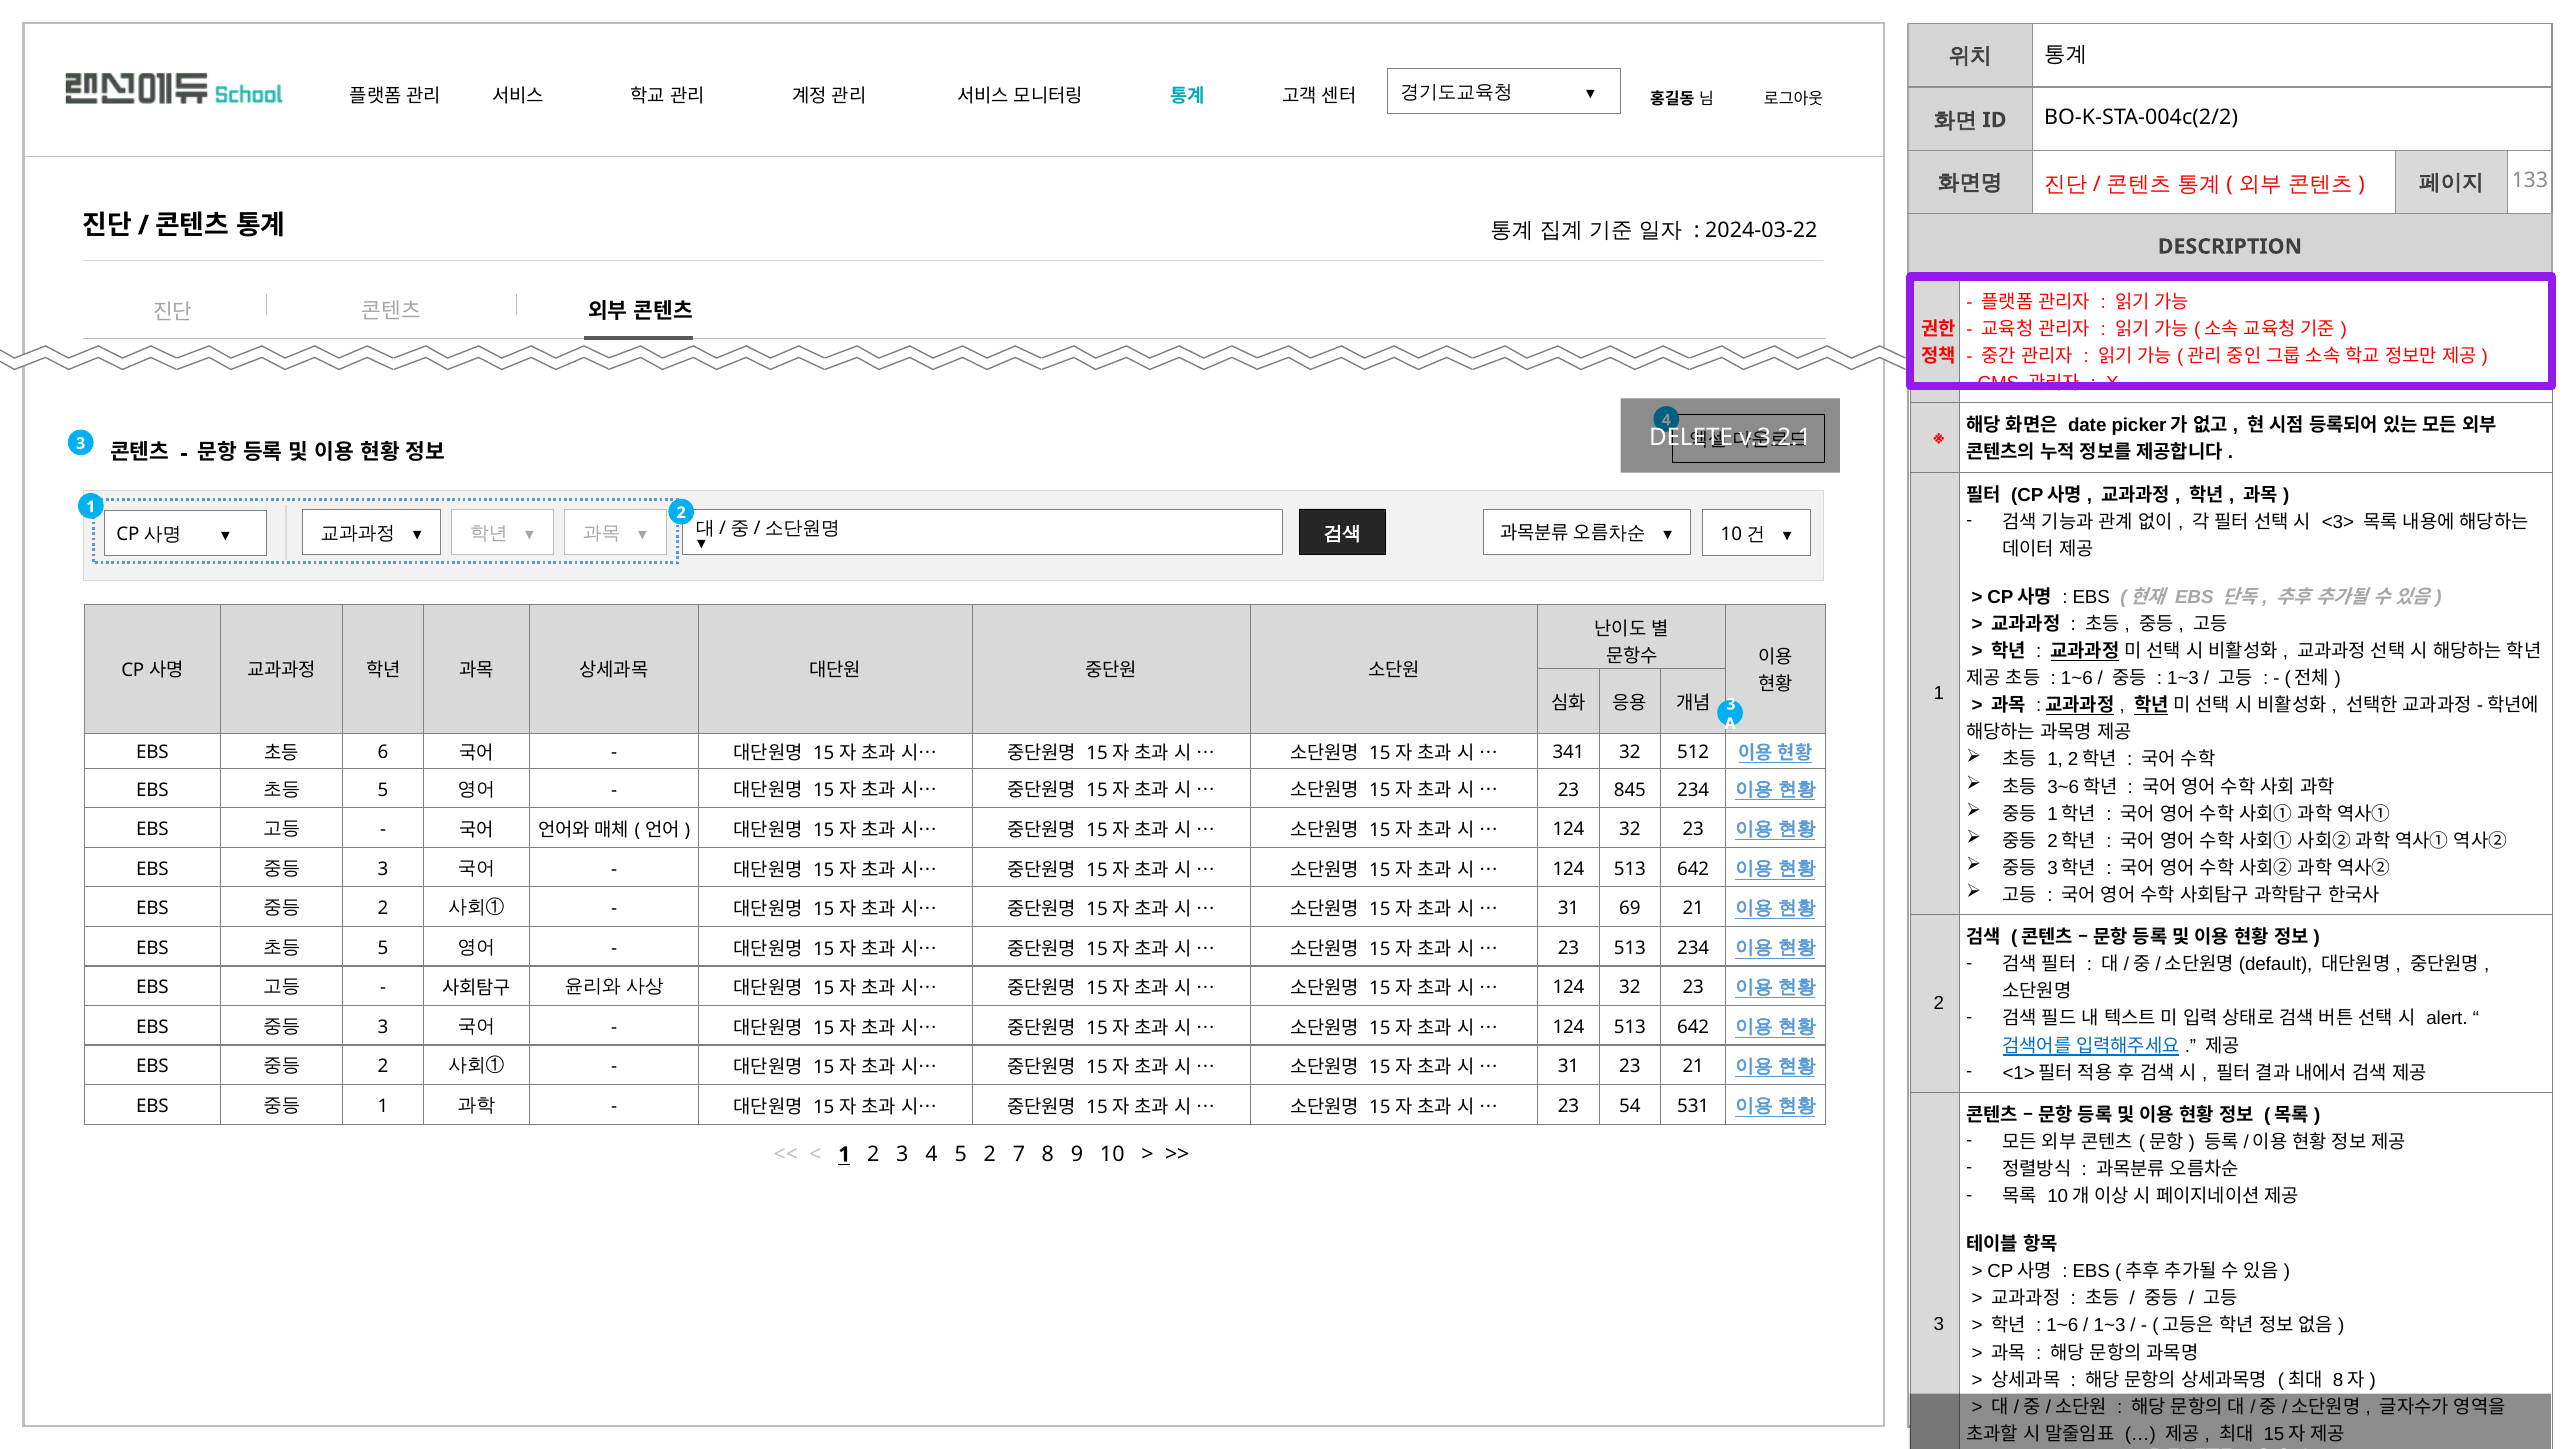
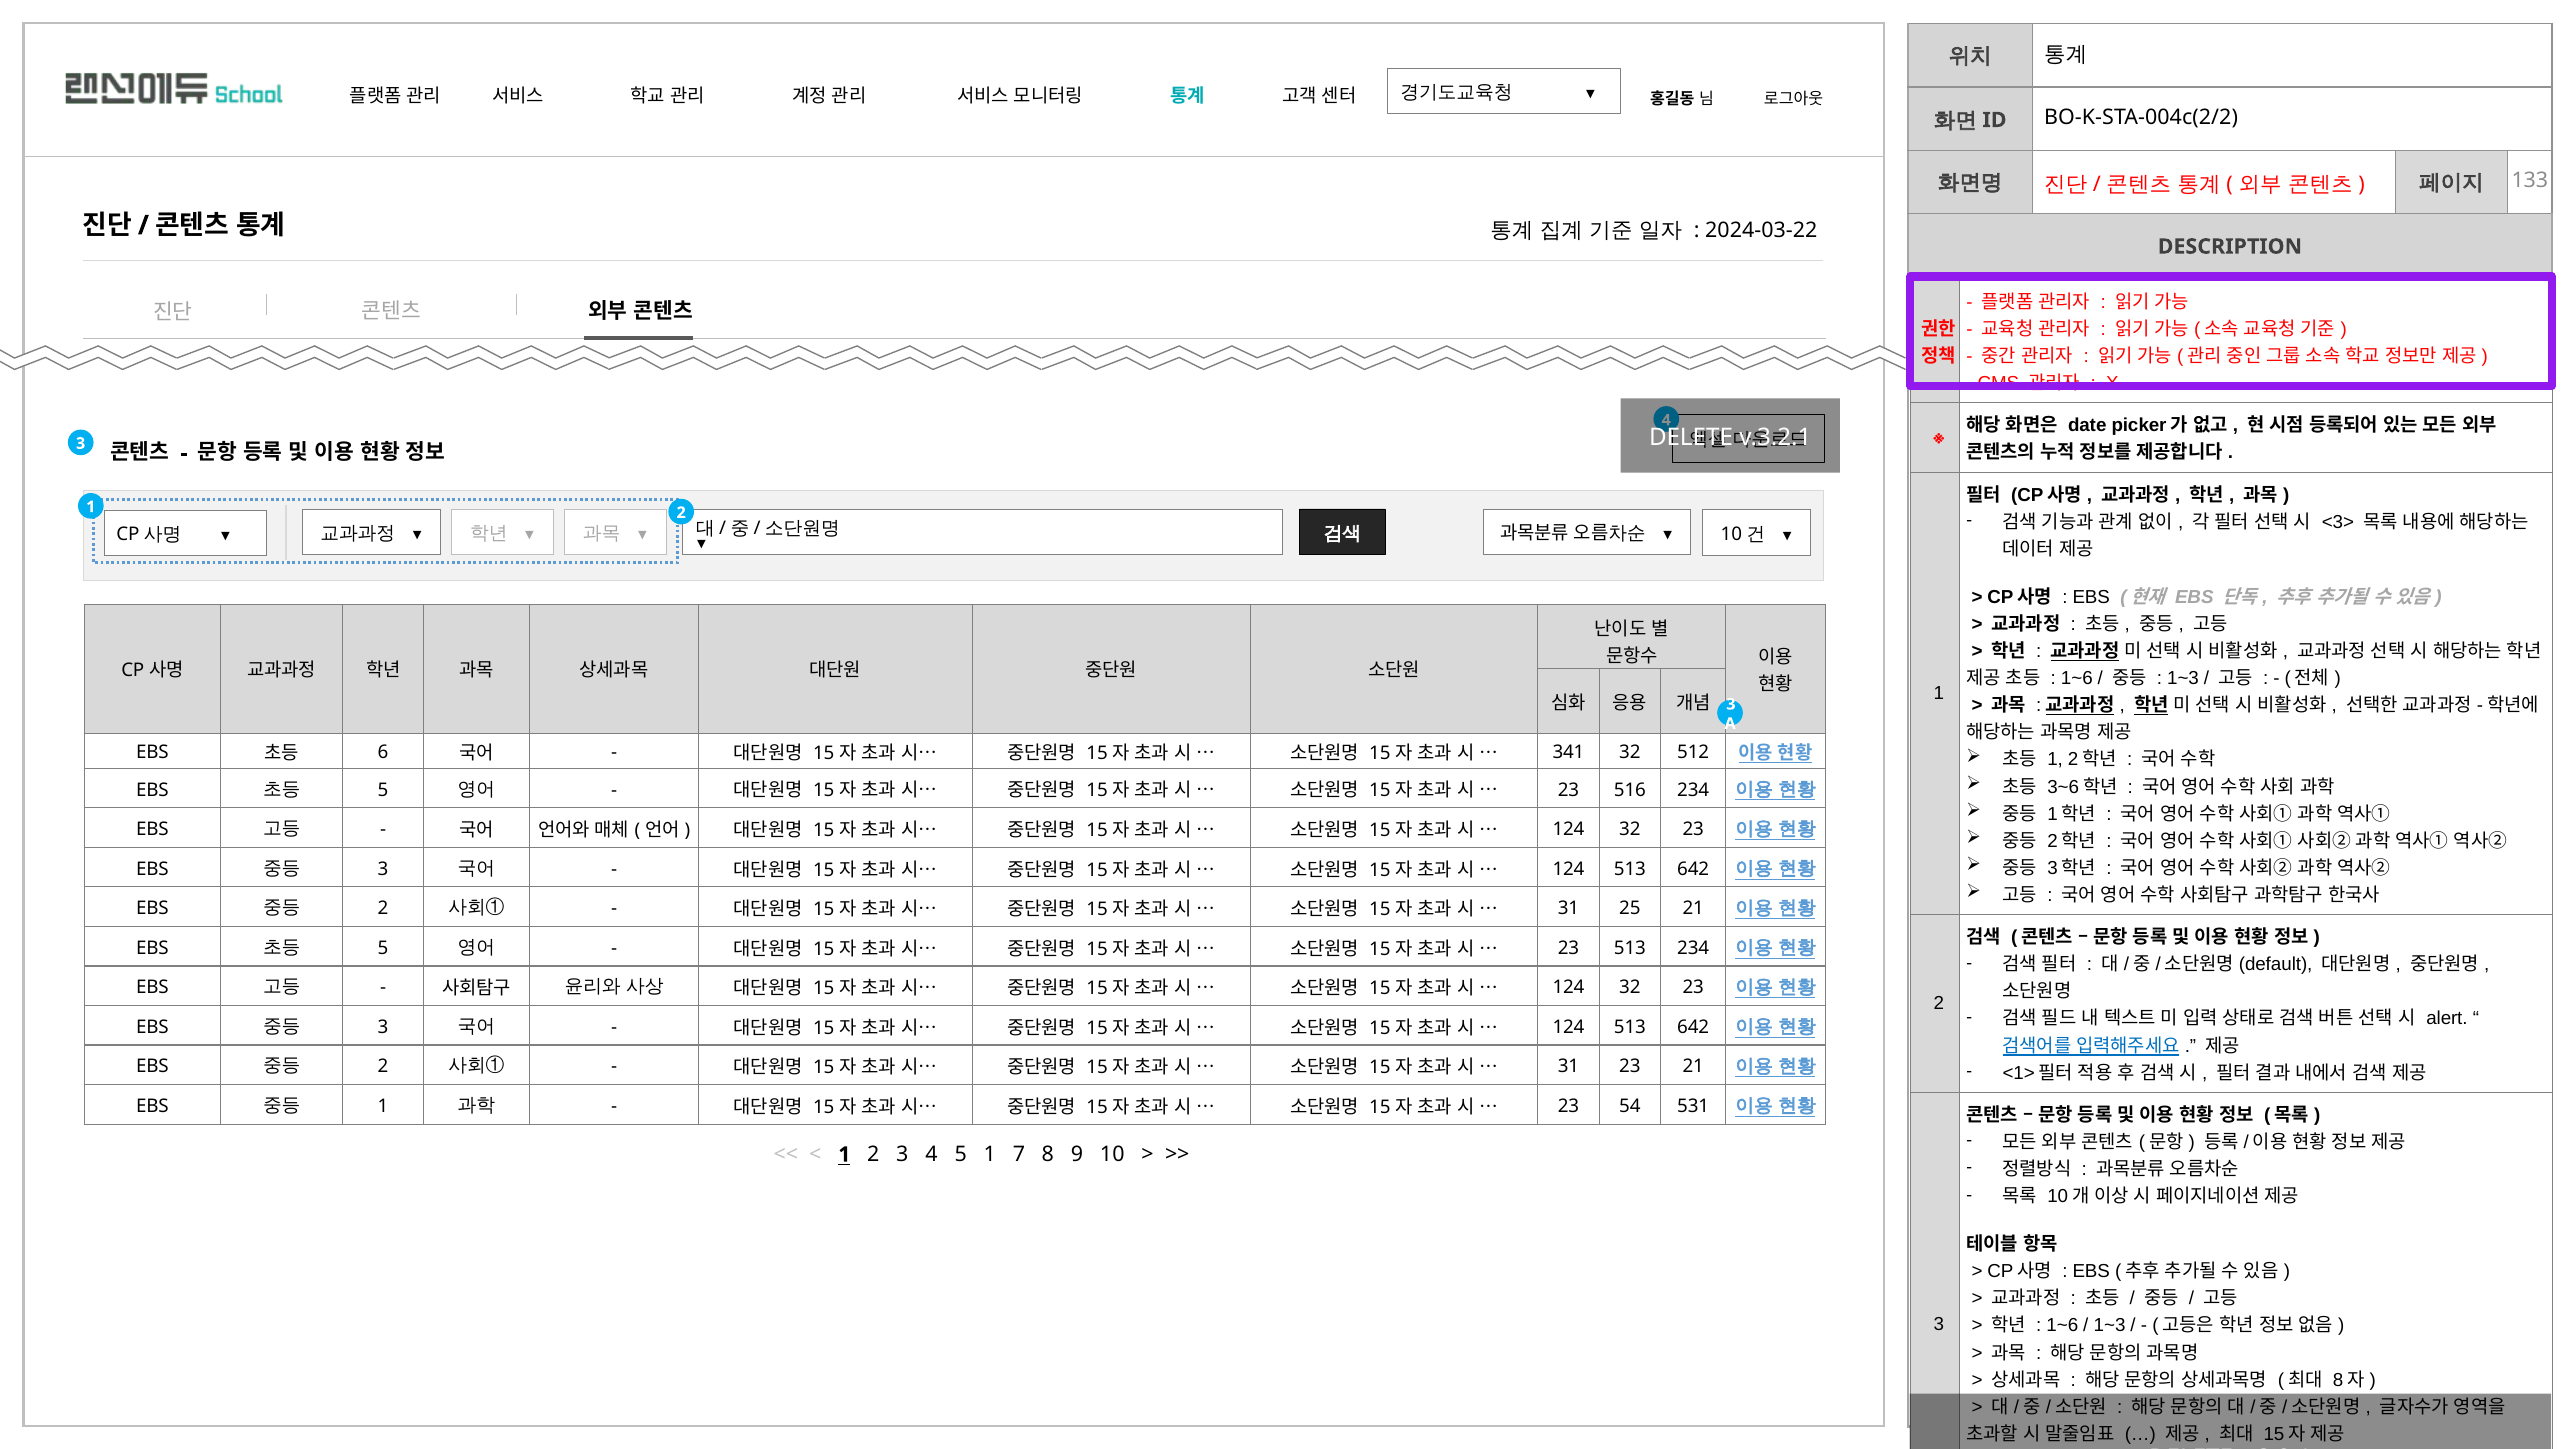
845: 845 -> 516 (1630, 790)
69: 69 -> 25 (1630, 909)
5 2: 2 -> 1 (990, 1155)
